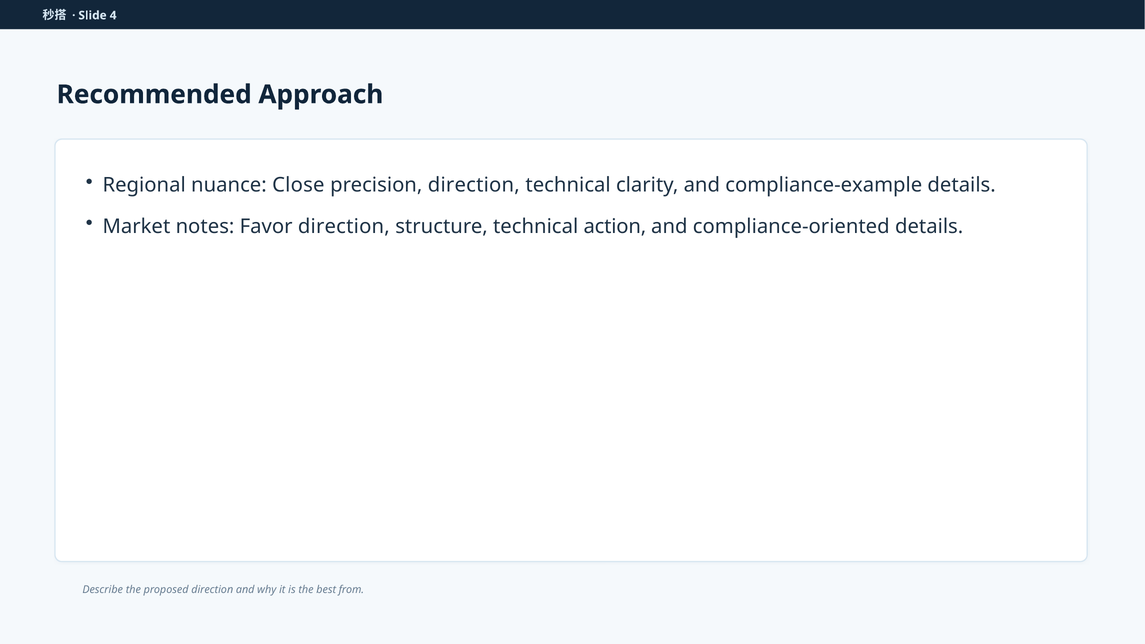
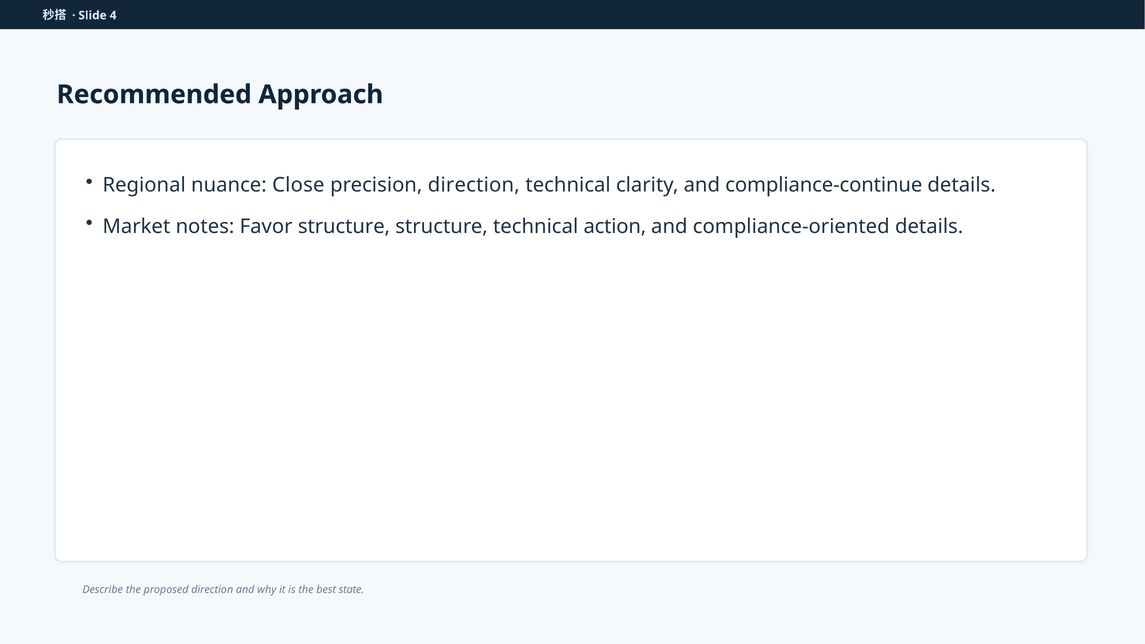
compliance-example: compliance-example -> compliance-continue (824, 185)
Favor direction: direction -> structure (344, 226)
from: from -> state (351, 590)
